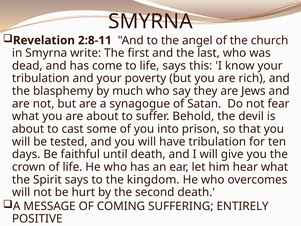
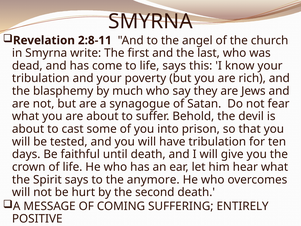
kingdom: kingdom -> anymore (153, 179)
